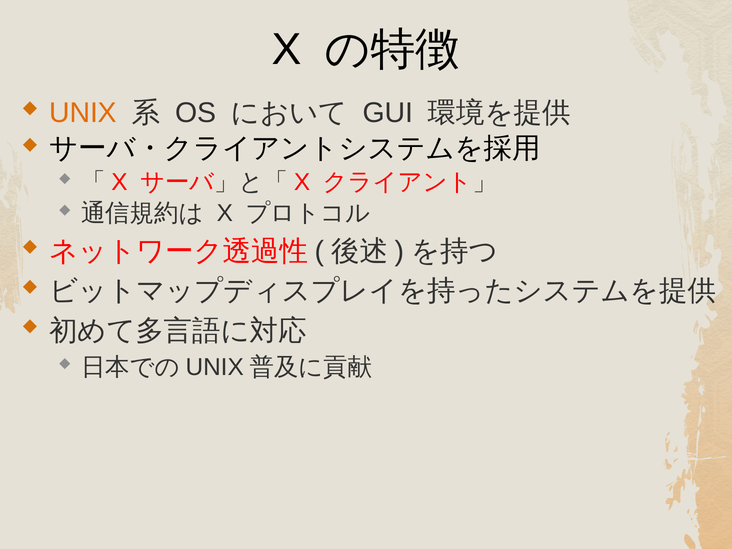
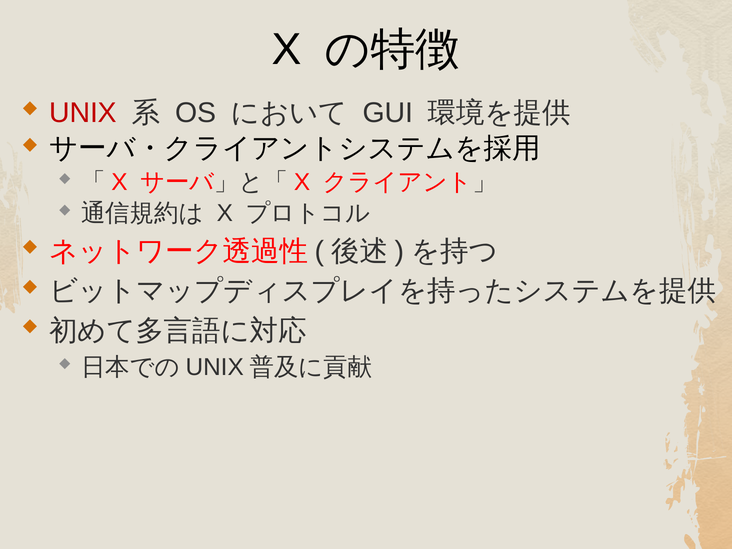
UNIX colour: orange -> red (83, 113)
